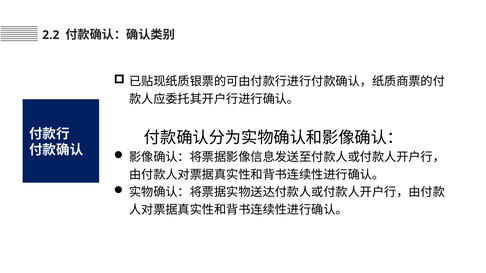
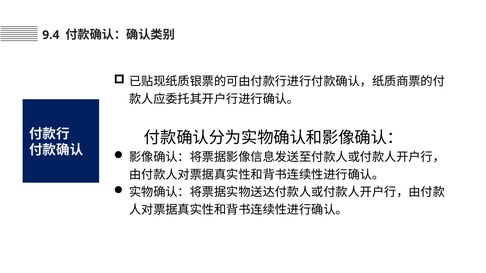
2.2: 2.2 -> 9.4 (51, 35)
